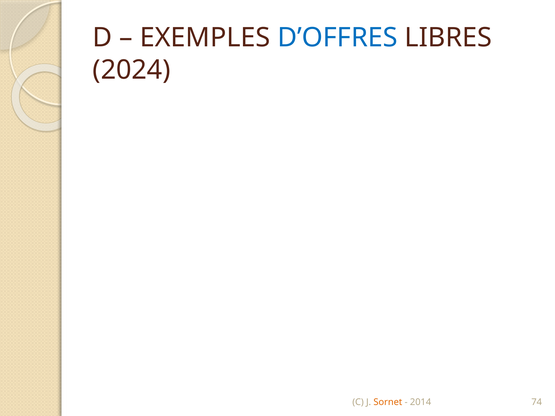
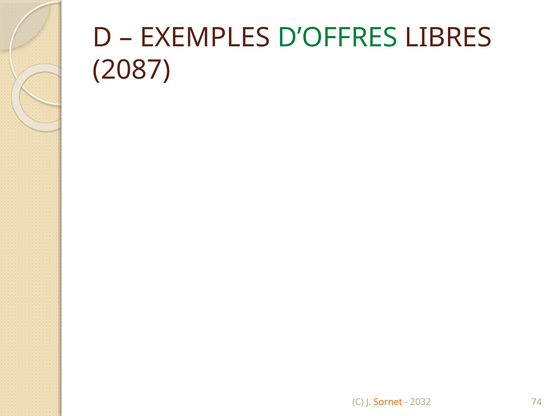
D’OFFRES colour: blue -> green (338, 37)
2024: 2024 -> 2087 (132, 70)
2014: 2014 -> 2032 (421, 402)
